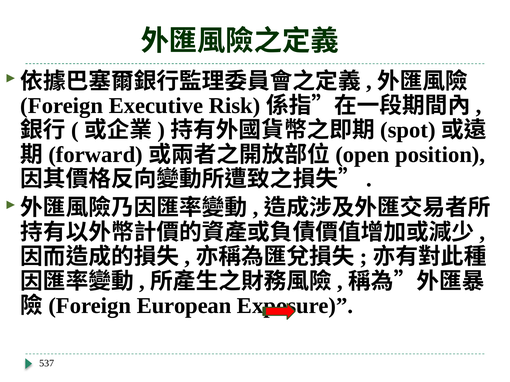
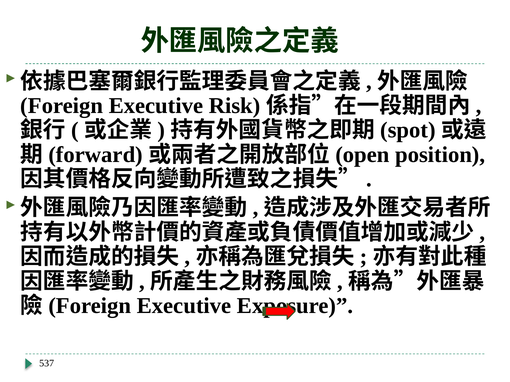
European: European -> Executive (184, 306)
